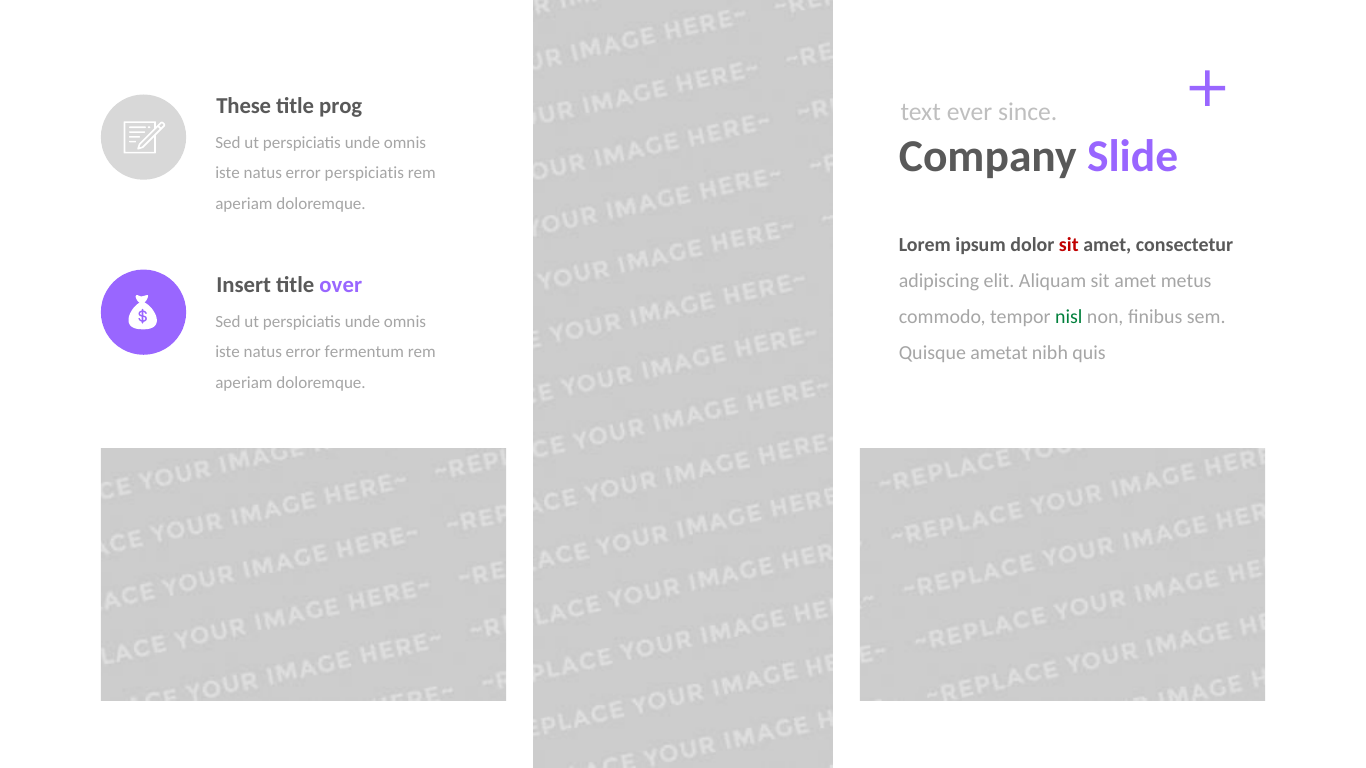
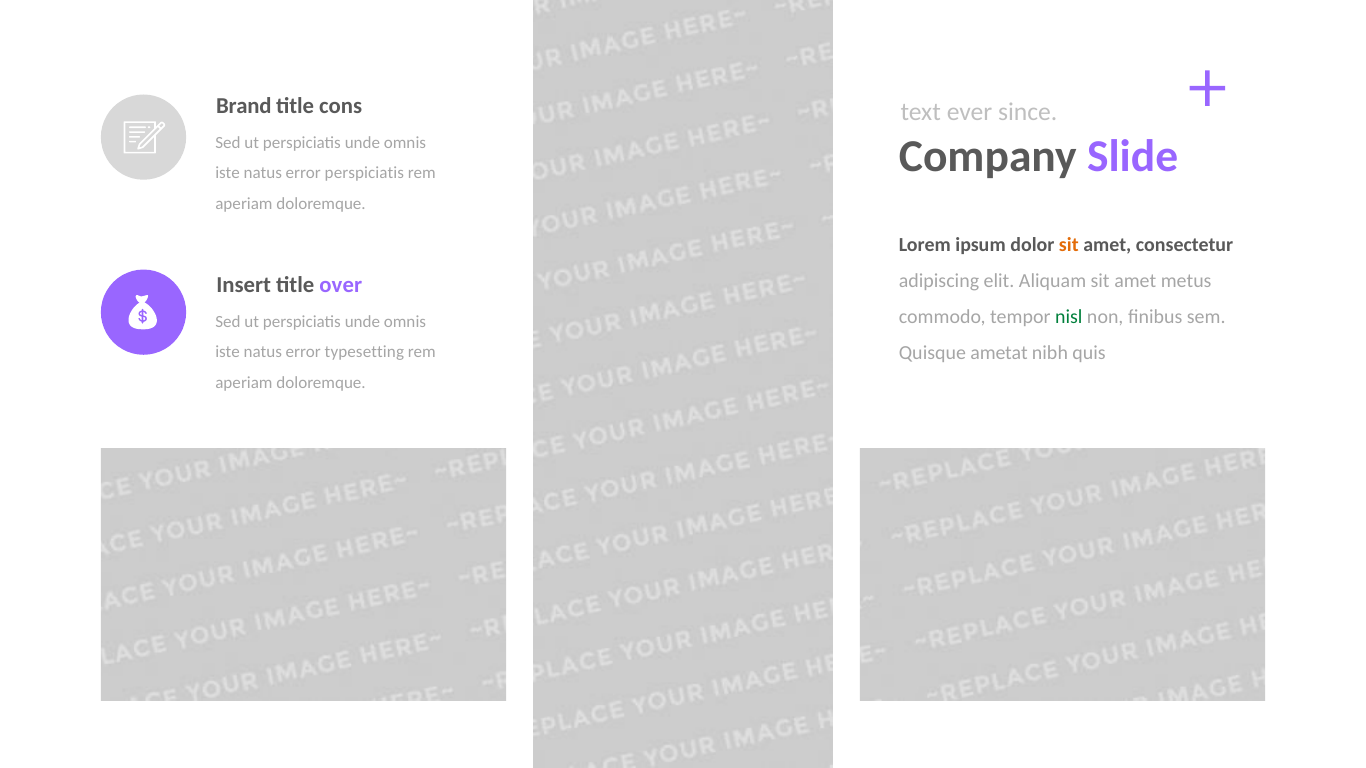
These: These -> Brand (244, 106)
prog: prog -> cons (341, 106)
sit colour: red -> orange (1069, 245)
fermentum: fermentum -> typesetting (364, 352)
